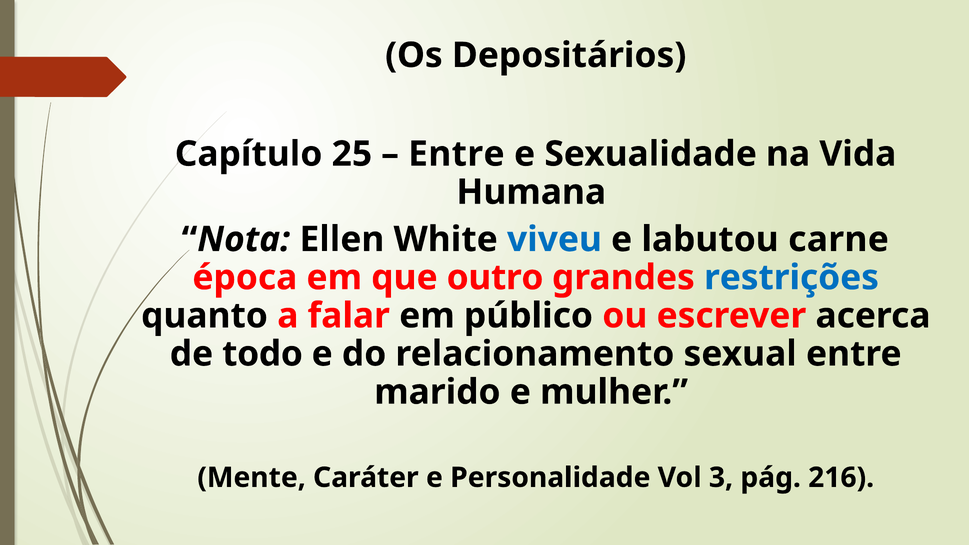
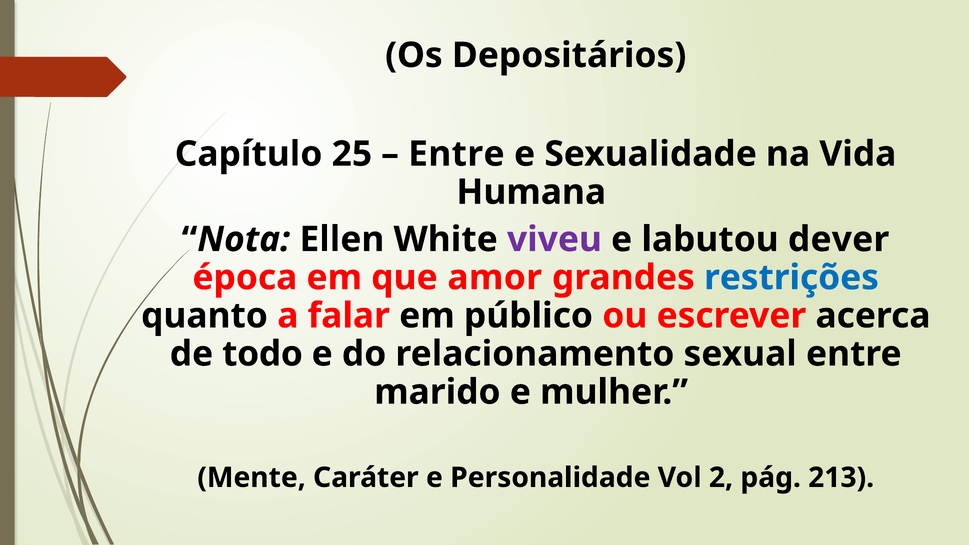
viveu colour: blue -> purple (554, 239)
carne: carne -> dever (839, 239)
outro: outro -> amor (495, 278)
3: 3 -> 2 (721, 478)
216: 216 -> 213 (841, 478)
